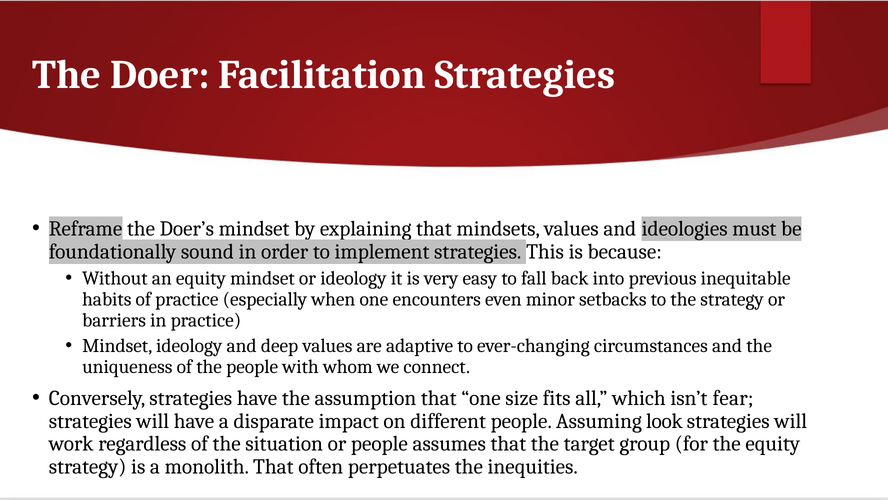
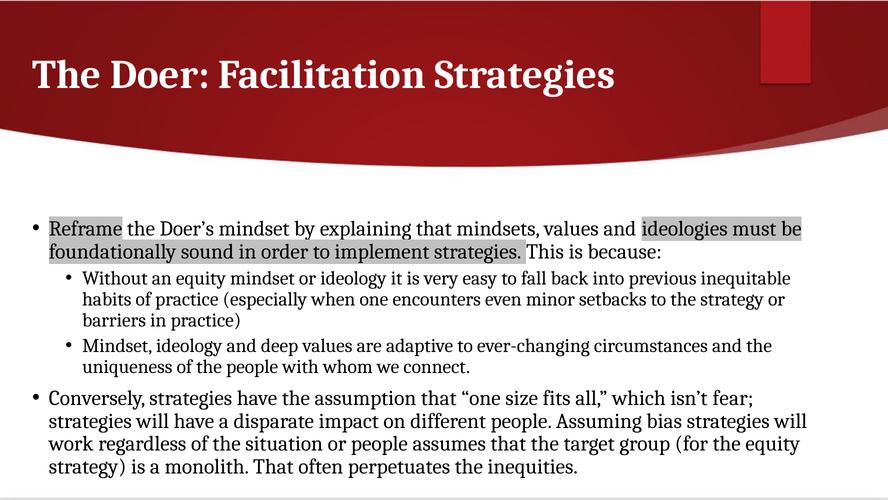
look: look -> bias (664, 421)
